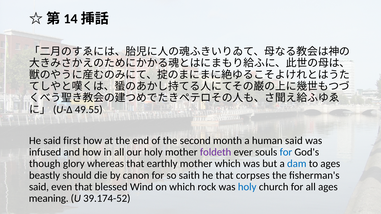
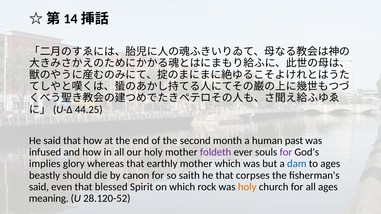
49.55: 49.55 -> 44.25 (89, 110)
said first: first -> that (72, 141)
human said: said -> past (294, 141)
for colour: blue -> purple (286, 152)
though: though -> implies (45, 164)
Wind: Wind -> Spirit (142, 187)
holy colour: blue -> orange (247, 187)
39.174-52: 39.174-52 -> 28.120-52 (107, 199)
